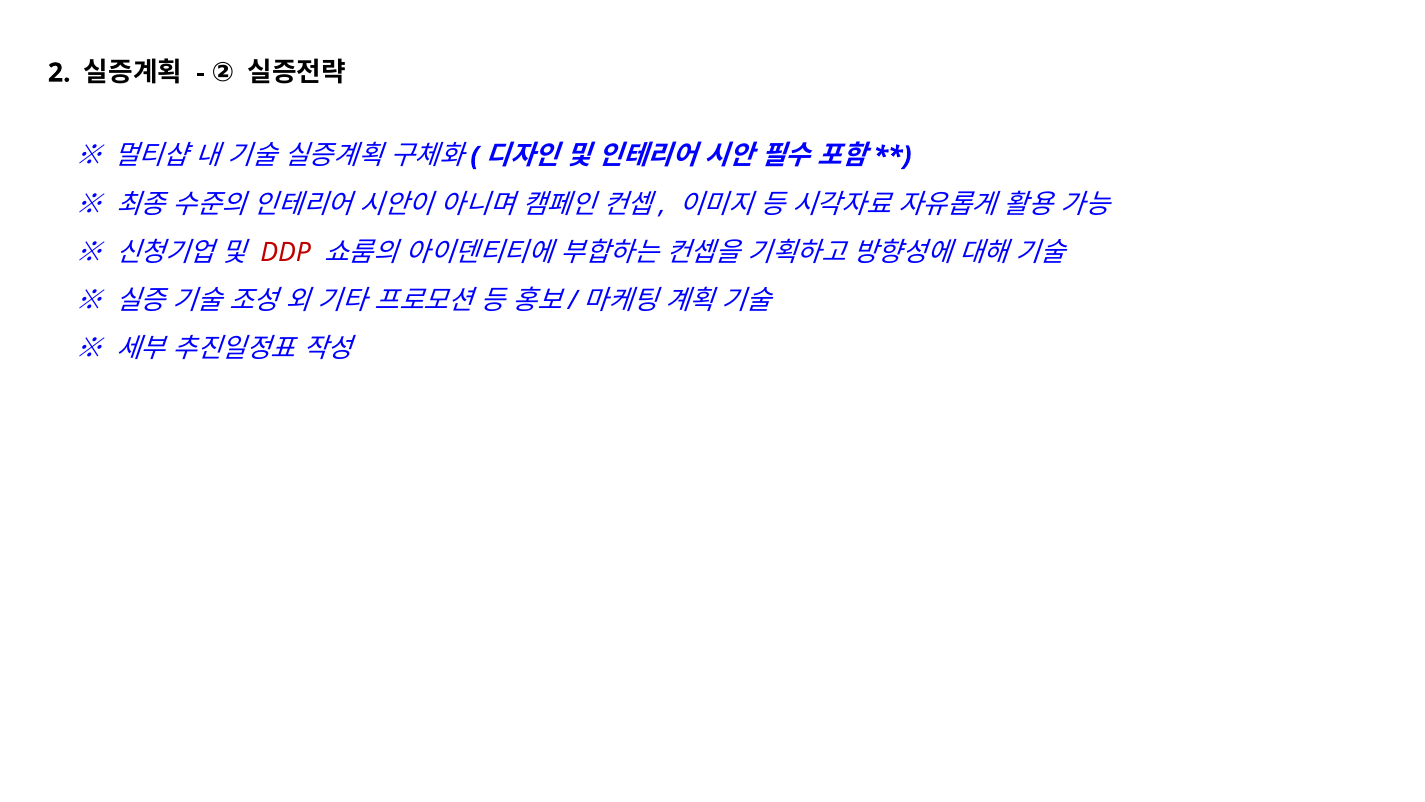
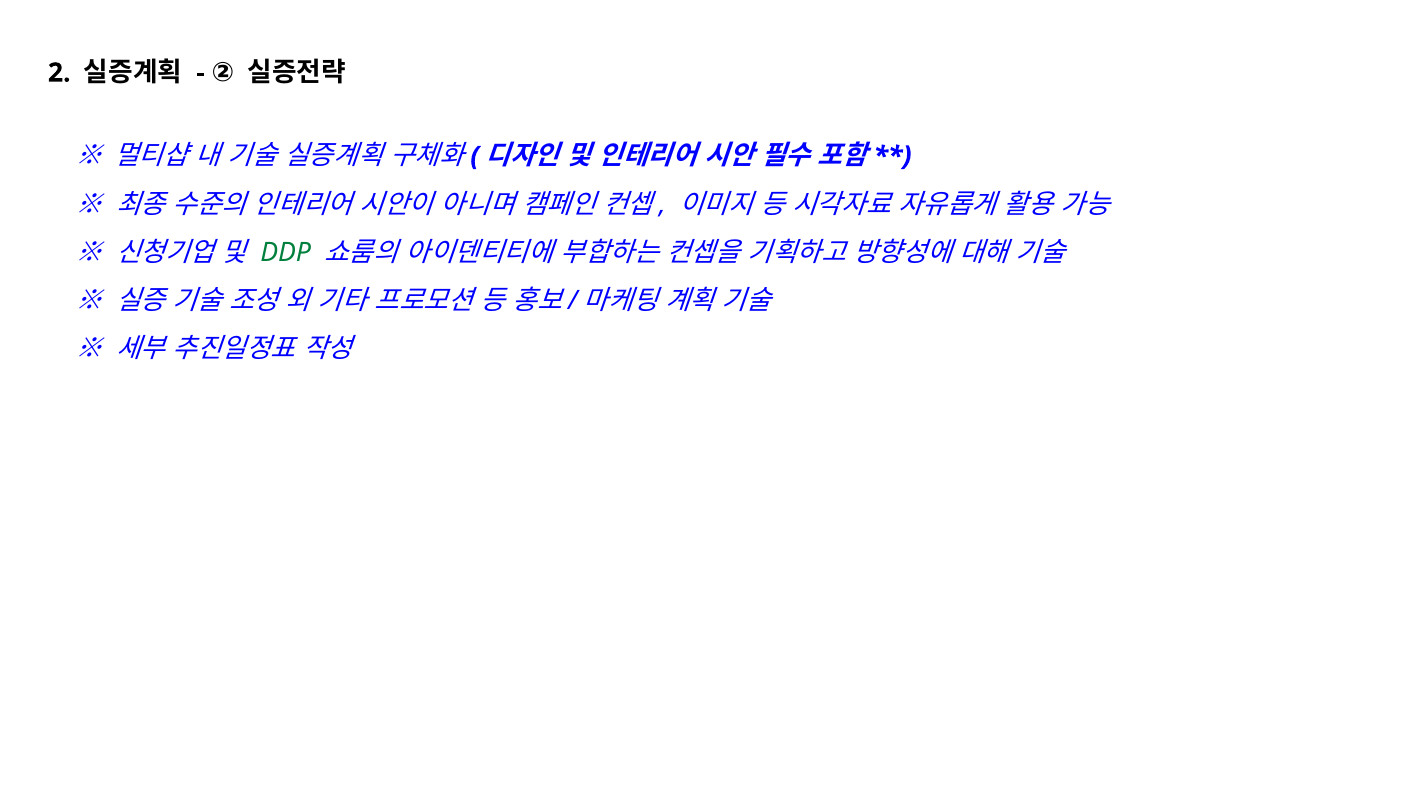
DDP colour: red -> green (286, 252)
